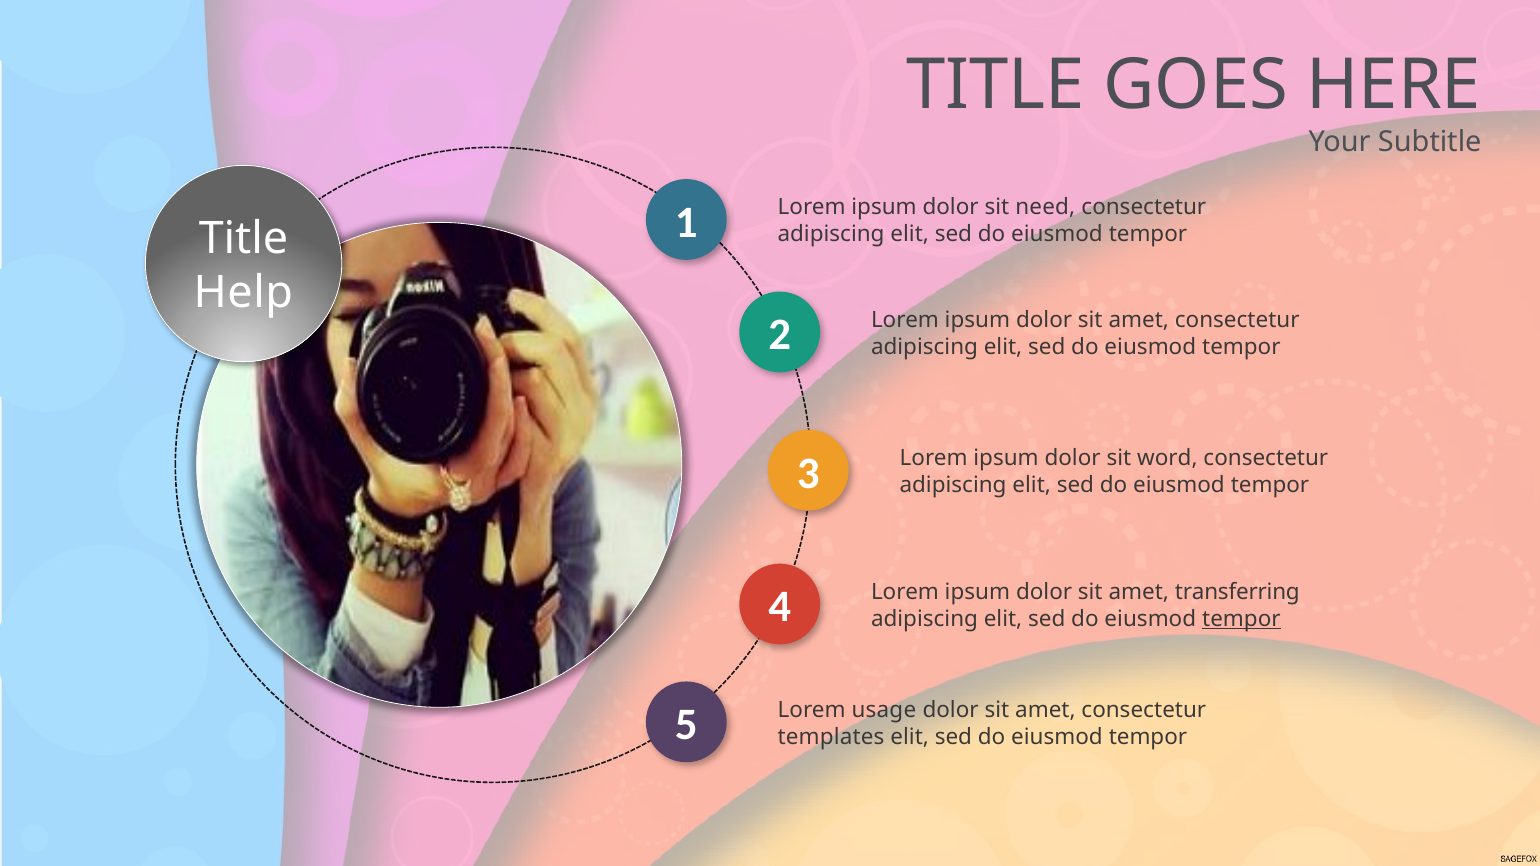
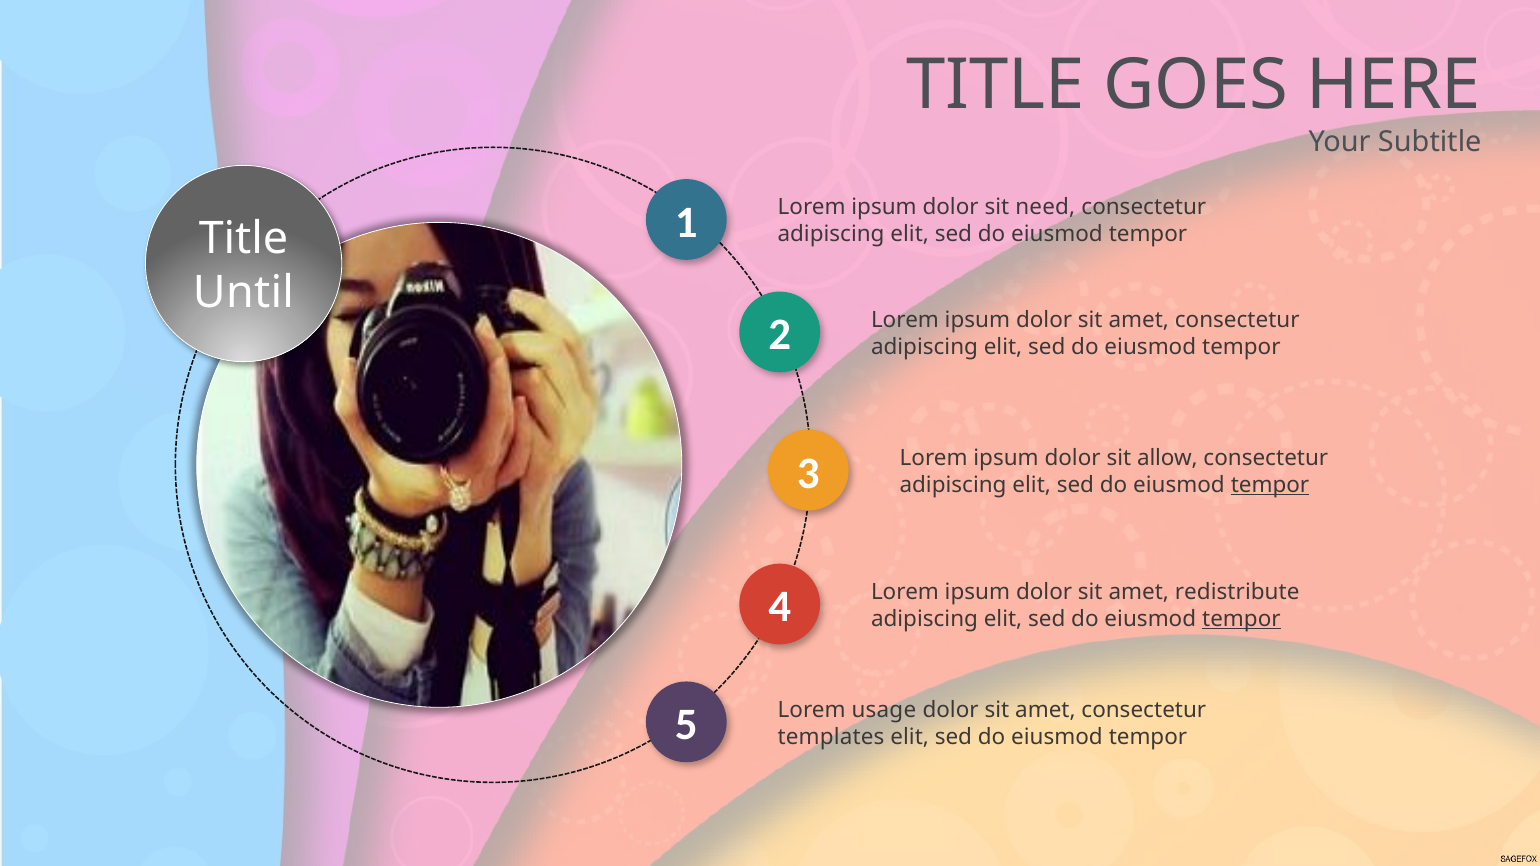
Help: Help -> Until (243, 293)
word: word -> allow (1167, 458)
tempor underline: none -> present (1270, 485)
transferring: transferring -> redistribute (1237, 592)
